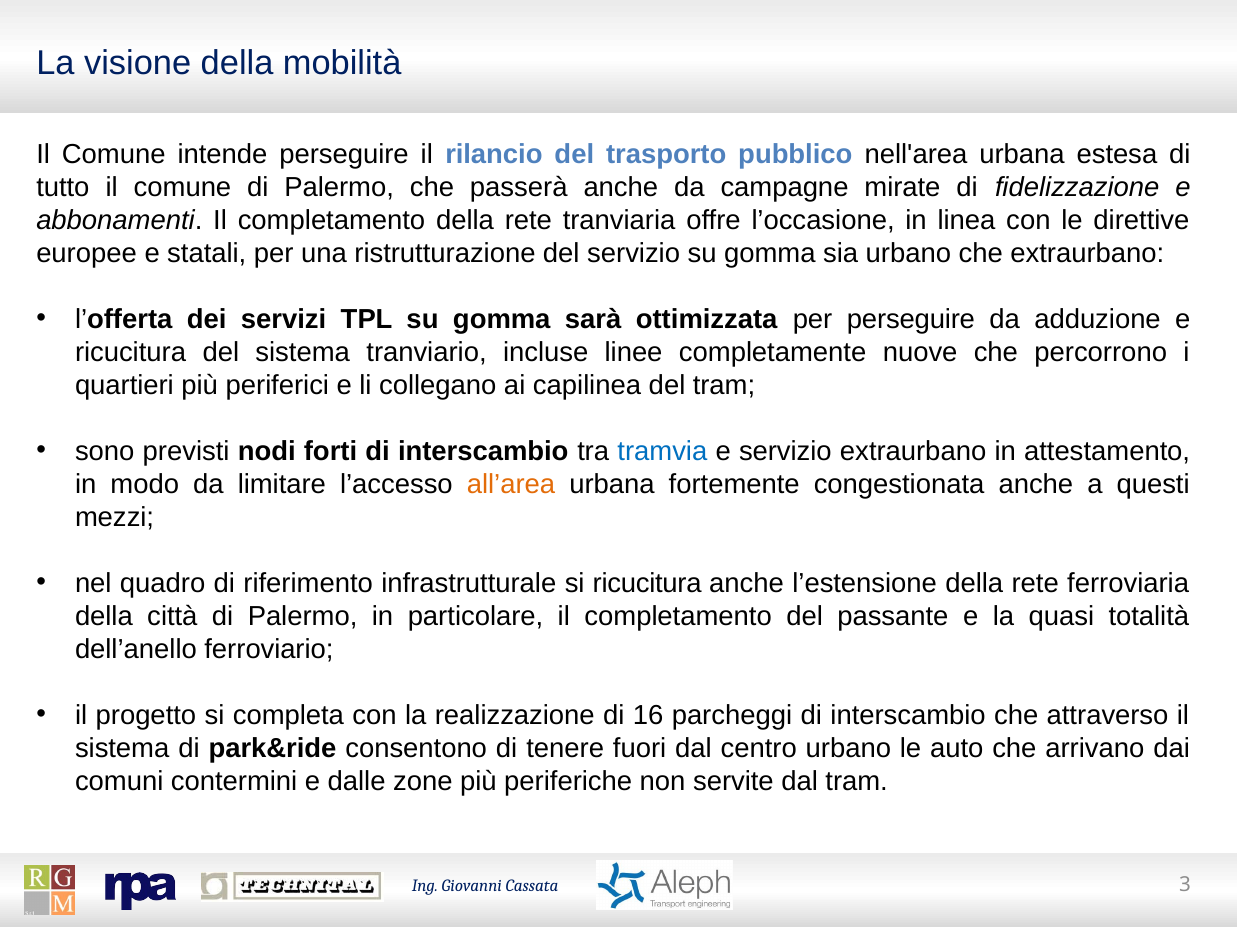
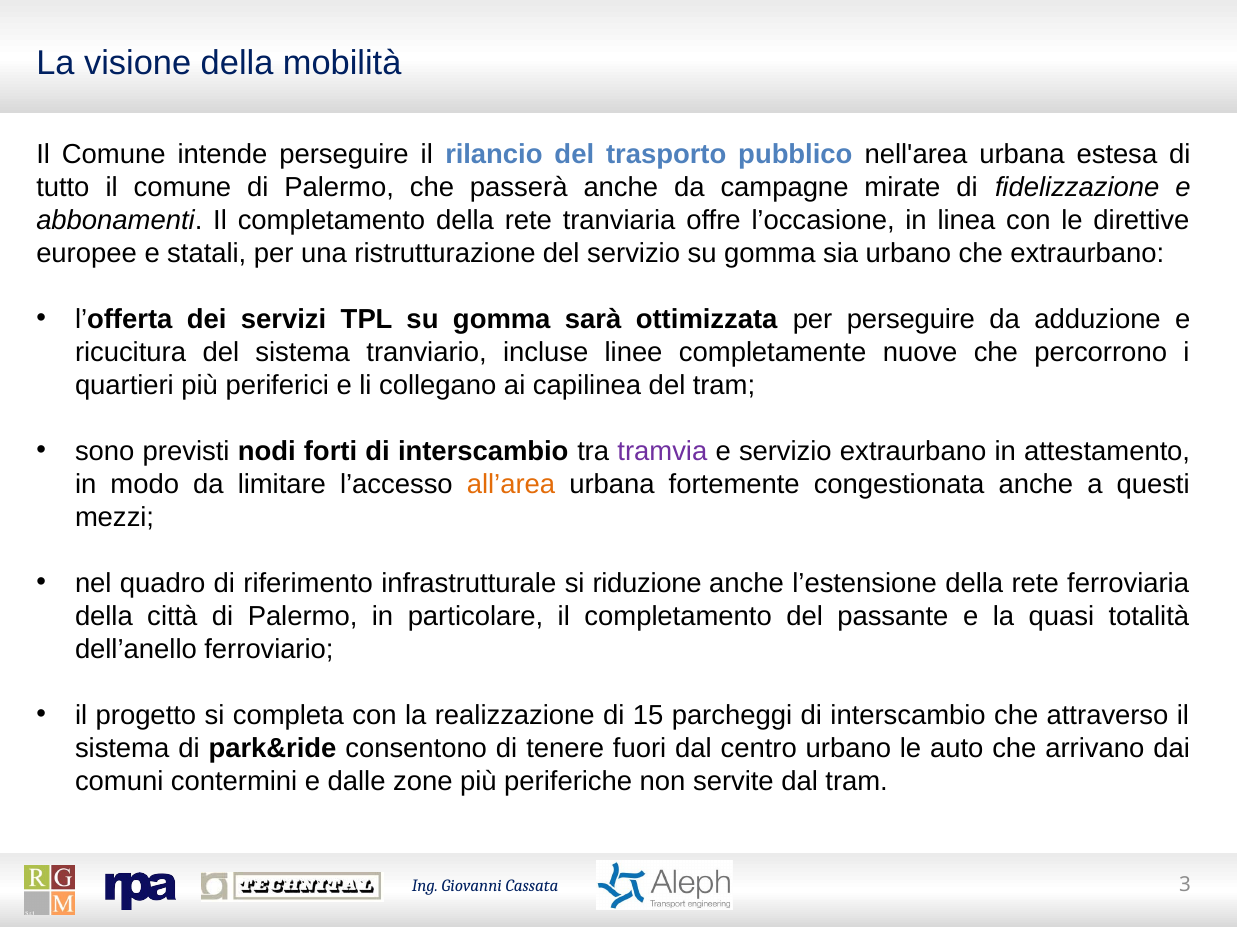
tramvia colour: blue -> purple (662, 451)
si ricucitura: ricucitura -> riduzione (647, 583)
16: 16 -> 15 (648, 715)
